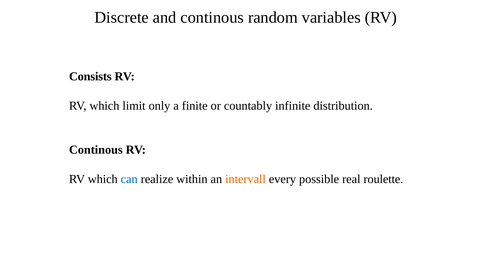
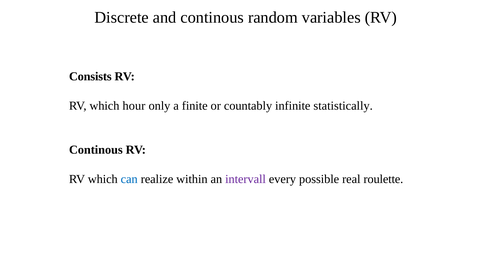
limit: limit -> hour (134, 106)
distribution: distribution -> statistically (343, 106)
intervall colour: orange -> purple (246, 179)
